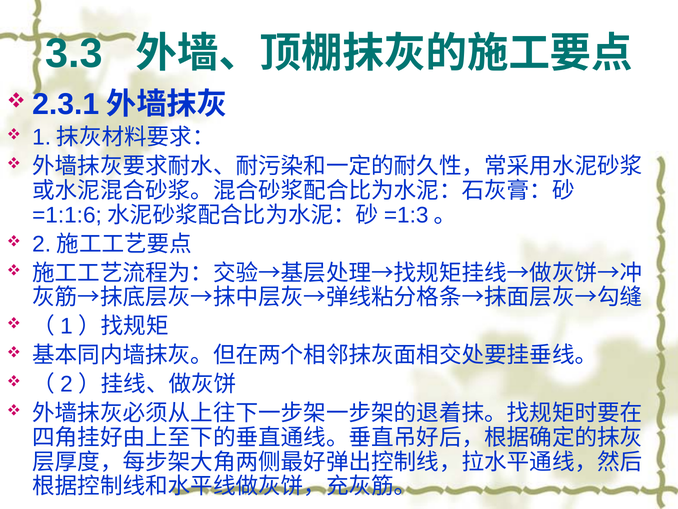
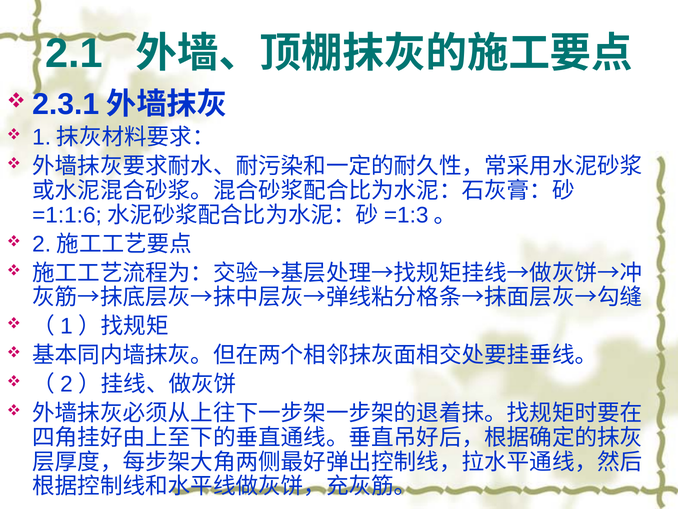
3.3: 3.3 -> 2.1 (74, 54)
